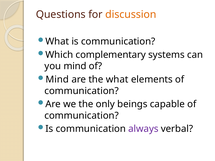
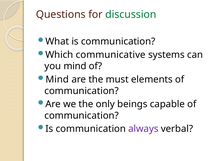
discussion colour: orange -> green (131, 15)
complementary: complementary -> communicative (111, 55)
the what: what -> must (117, 80)
